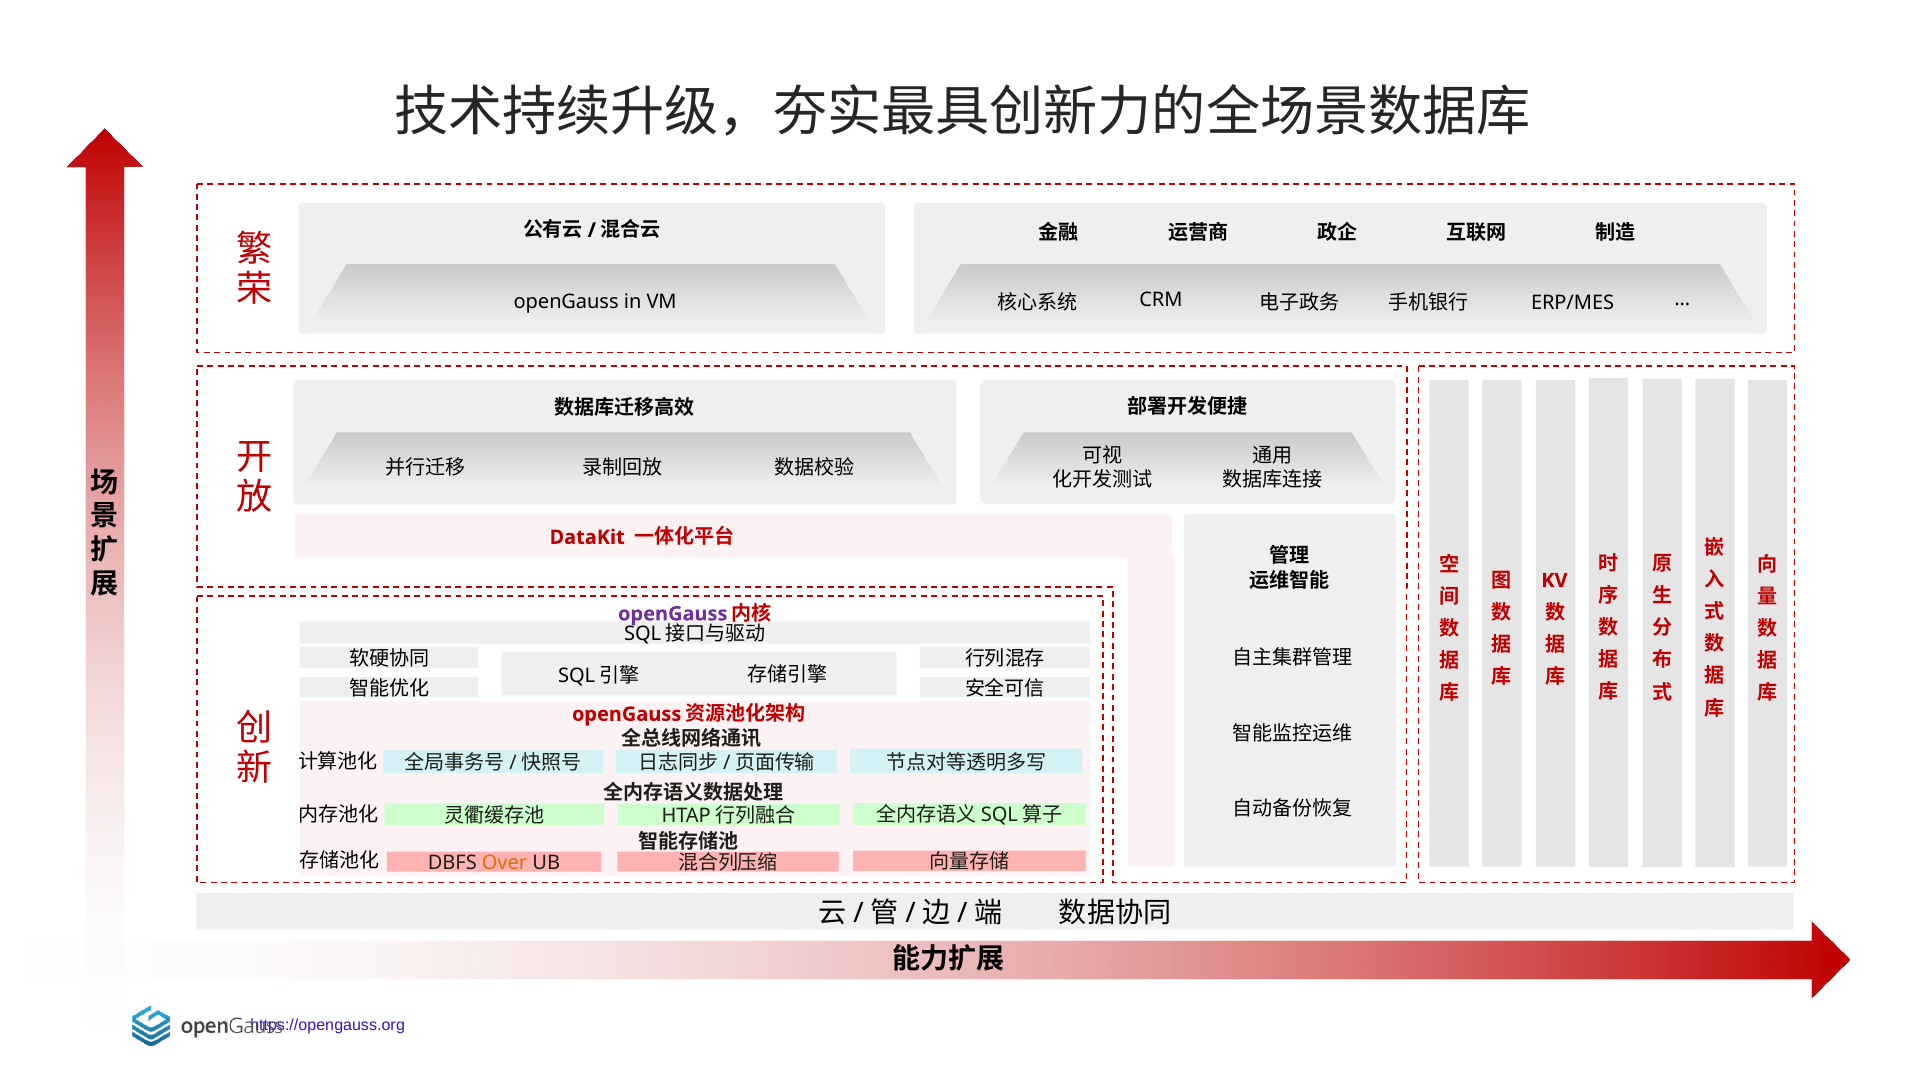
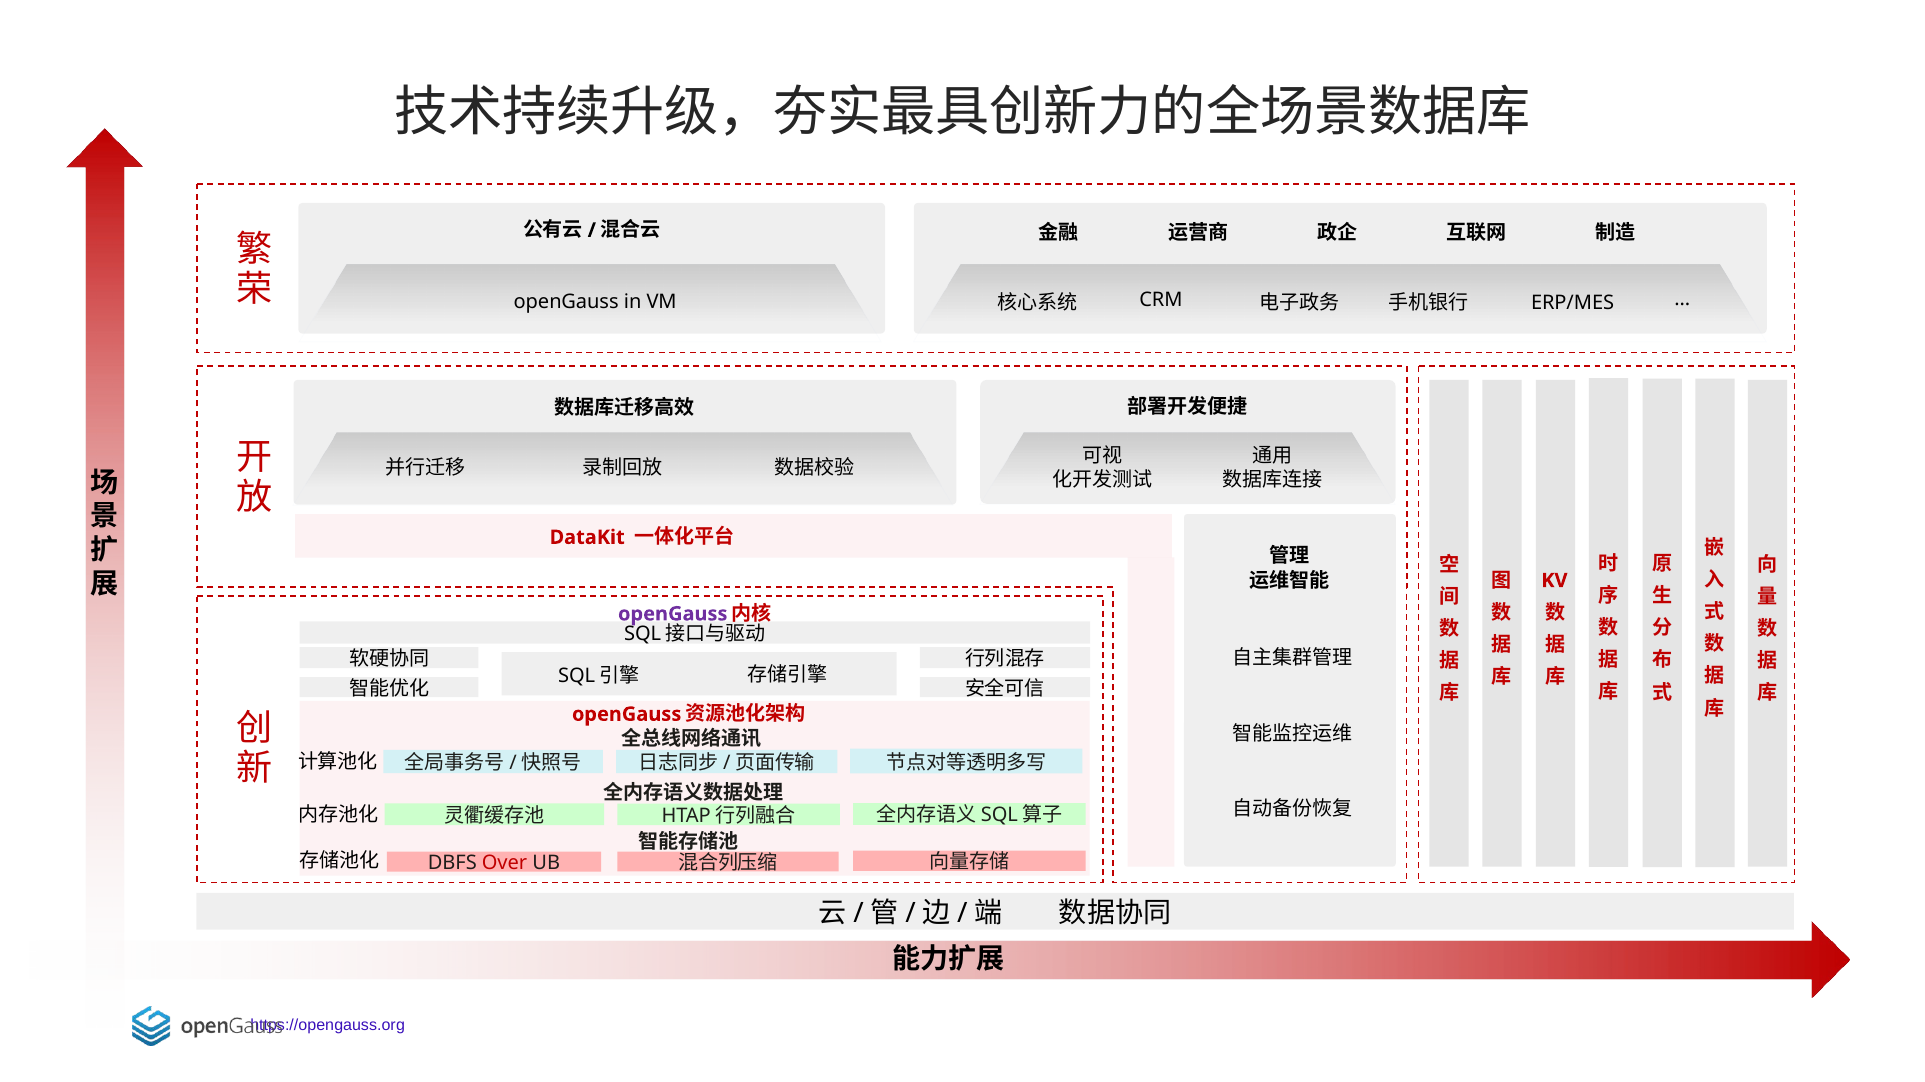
Over colour: orange -> red (505, 863)
